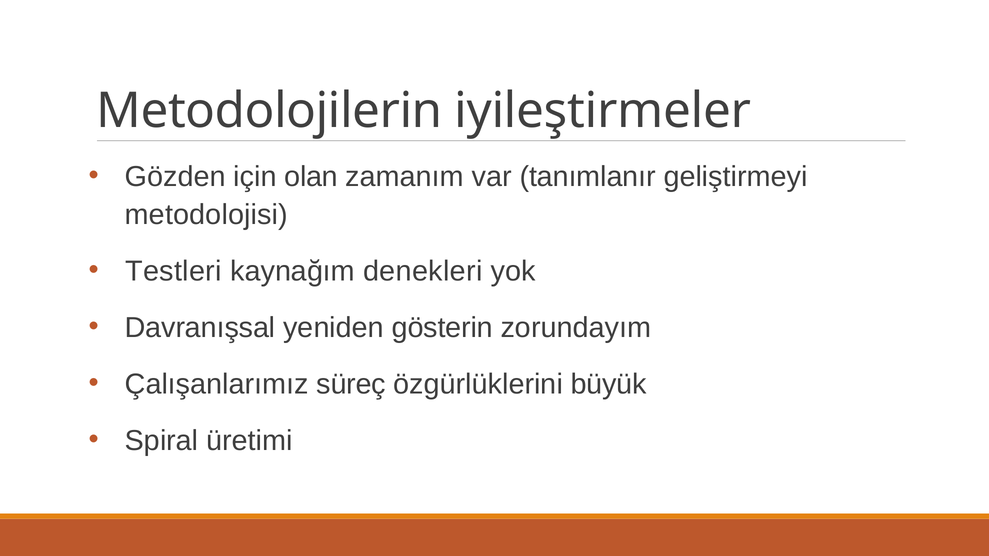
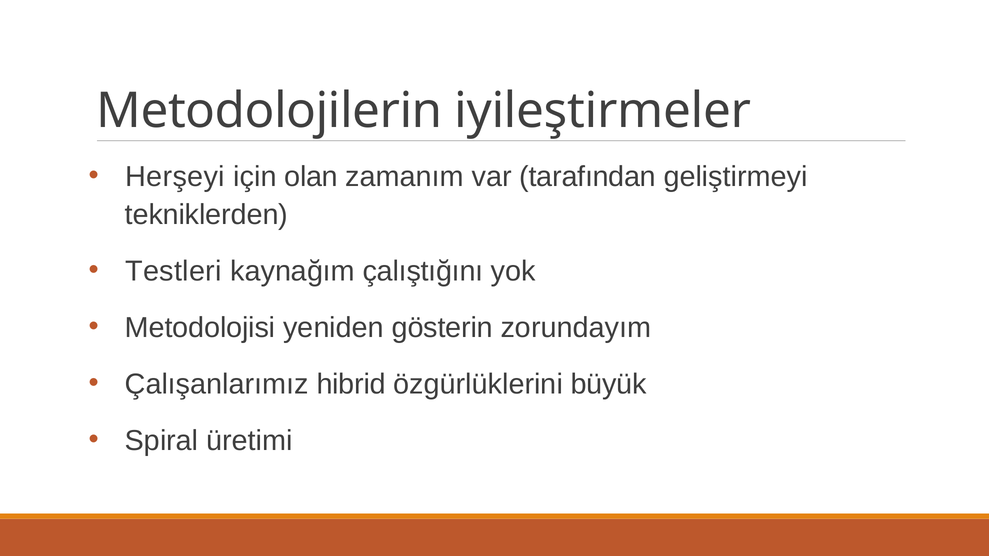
Gözden: Gözden -> Herşeyi (175, 177)
tanımlanır: tanımlanır -> tarafından (588, 177)
metodolojisi: metodolojisi -> tekniklerden (206, 215)
denekleri: denekleri -> çalıştığını (423, 271)
Davranışsal: Davranışsal -> Metodolojisi (200, 328)
süreç: süreç -> hibrid (351, 384)
